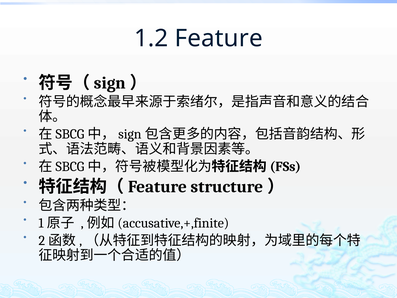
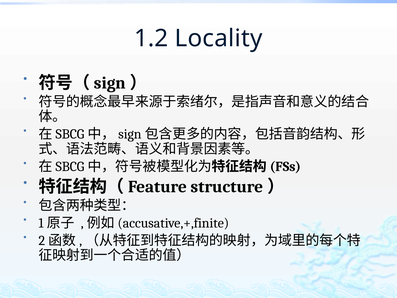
Feature: Feature -> Locality (219, 38)
